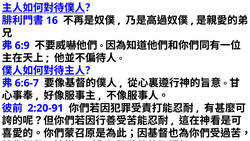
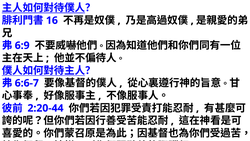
2:20-91: 2:20-91 -> 2:20-44 (45, 108)
